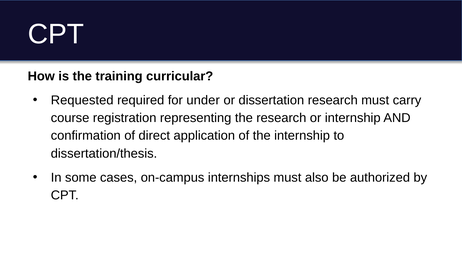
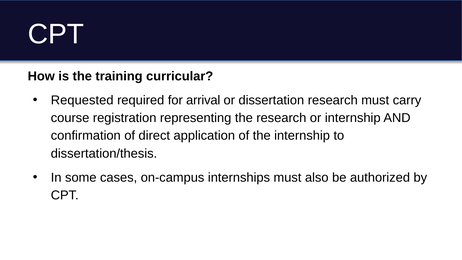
under: under -> arrival (203, 100)
